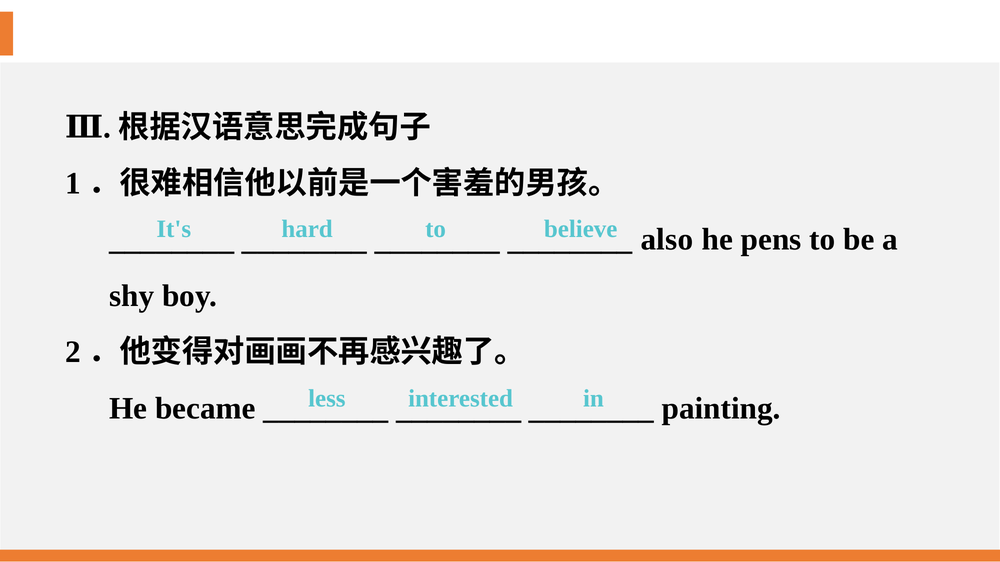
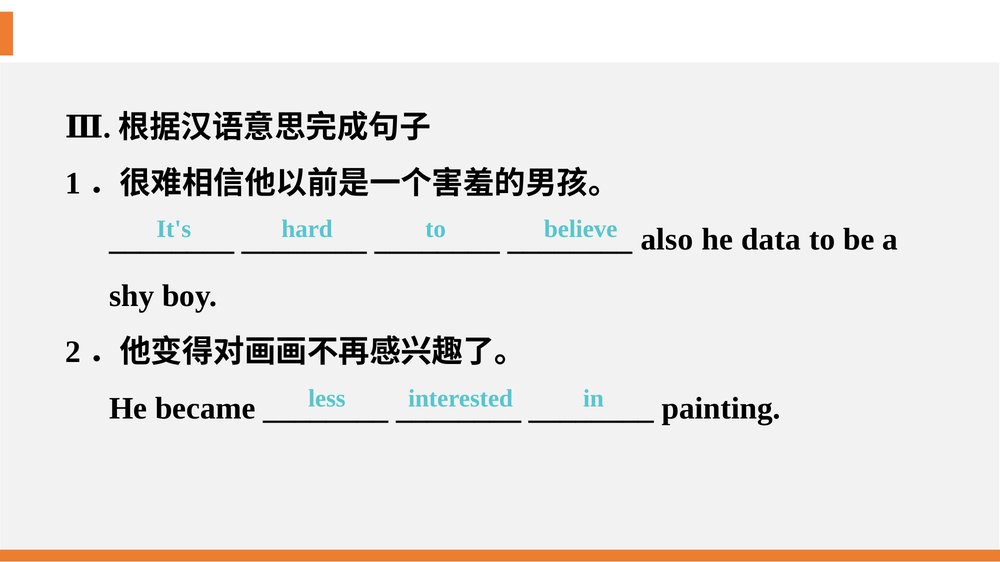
pens: pens -> data (771, 240)
